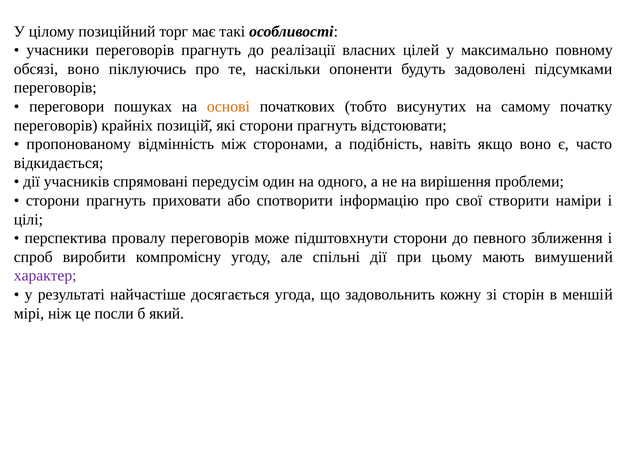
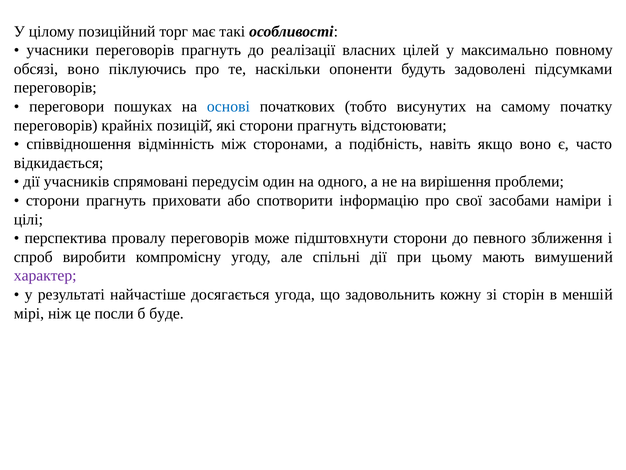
основі colour: orange -> blue (228, 107)
пропонованому: пропонованому -> співвідношення (79, 144)
створити: створити -> засобами (519, 200)
який: який -> буде (167, 313)
